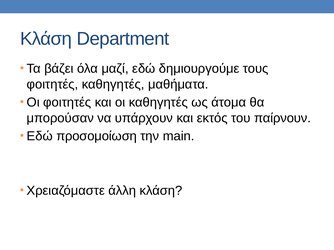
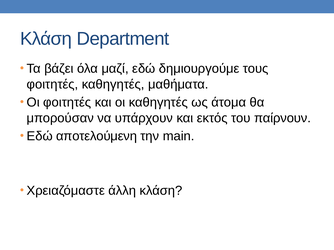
προσομοίωση: προσομοίωση -> αποτελούμενη (97, 136)
